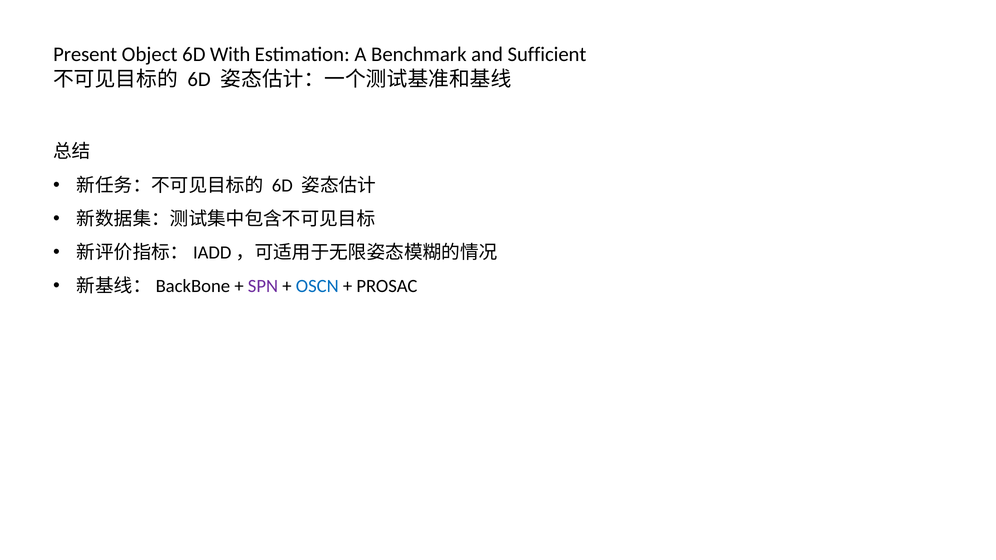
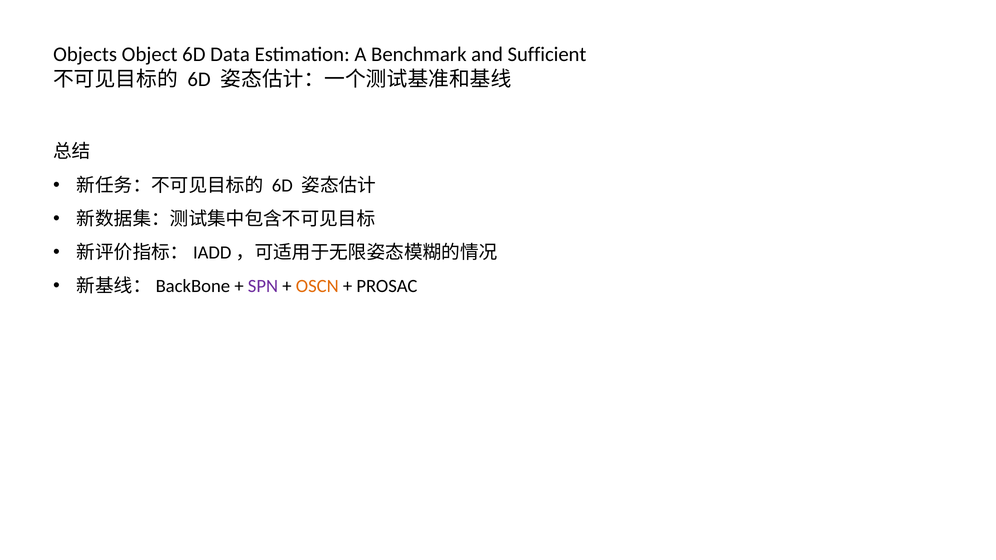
Present: Present -> Objects (85, 54)
With: With -> Data (230, 54)
OSCN colour: blue -> orange (317, 286)
